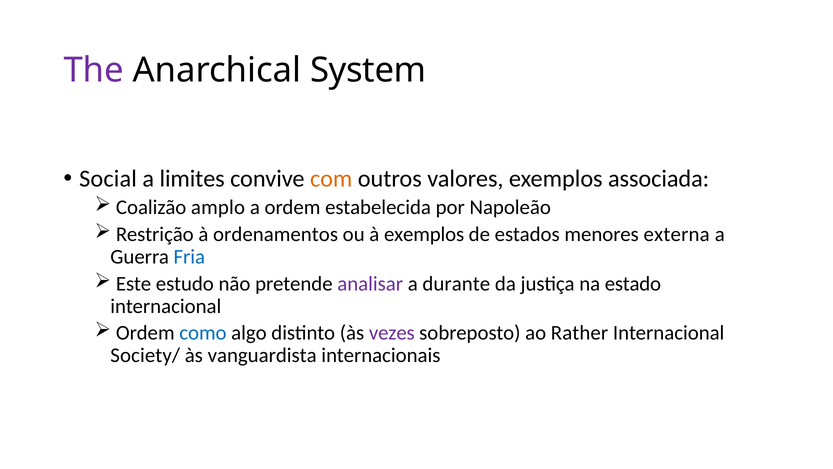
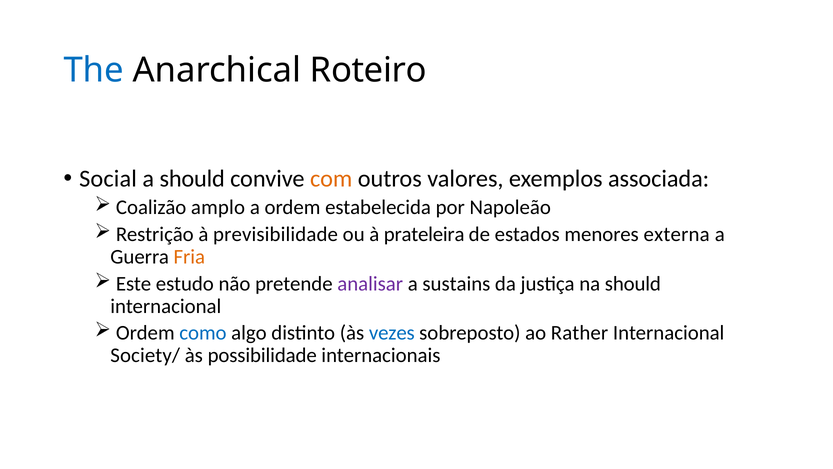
The colour: purple -> blue (94, 70)
System: System -> Roteiro (368, 70)
a limites: limites -> should (192, 179)
ordenamentos: ordenamentos -> previsibilidade (276, 234)
à exemplos: exemplos -> prateleira (424, 234)
Fria colour: blue -> orange (189, 257)
durante: durante -> sustains (456, 284)
na estado: estado -> should (633, 284)
vezes colour: purple -> blue (392, 333)
vanguardista: vanguardista -> possibilidade (262, 355)
